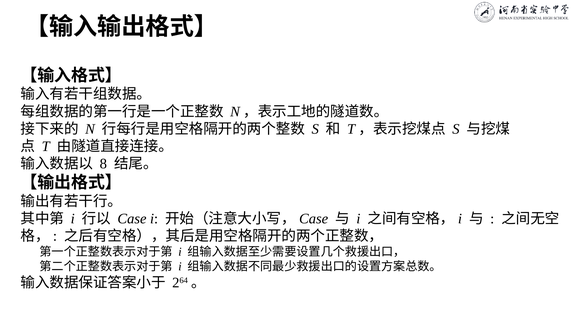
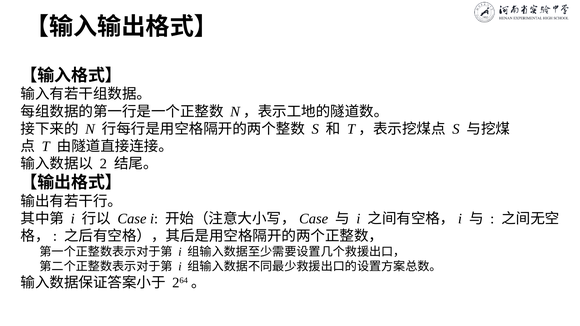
8: 8 -> 2 (103, 164)
